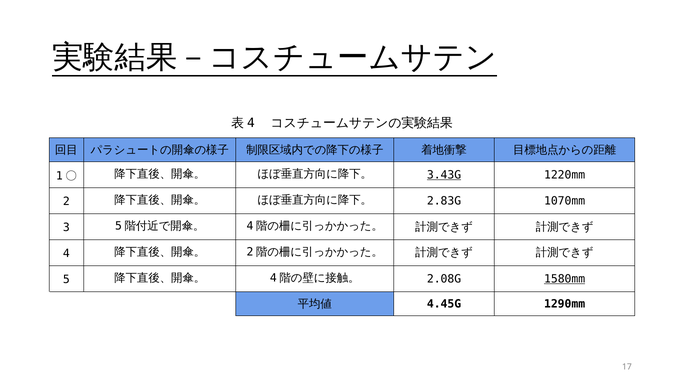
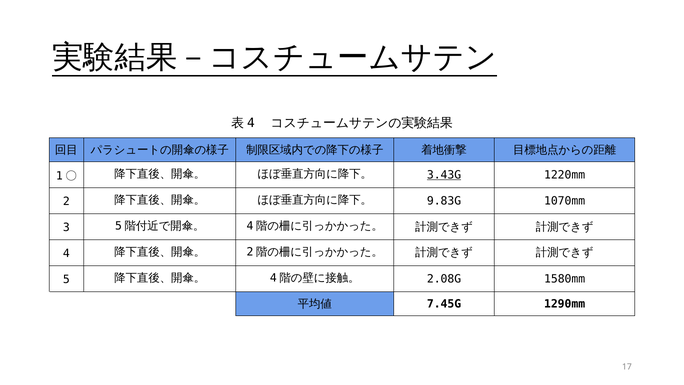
2.83G: 2.83G -> 9.83G (444, 201)
1580mm underline: present -> none (565, 279)
4.45G: 4.45G -> 7.45G (444, 304)
